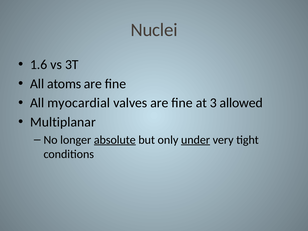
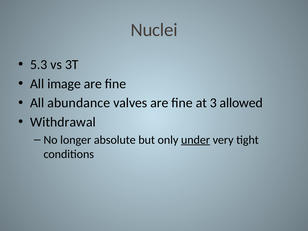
1.6: 1.6 -> 5.3 (39, 65)
atoms: atoms -> image (64, 84)
myocardial: myocardial -> abundance (79, 103)
Multiplanar: Multiplanar -> Withdrawal (63, 122)
absolute underline: present -> none (115, 140)
